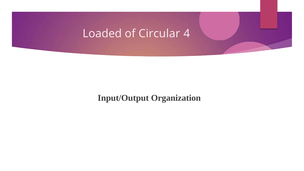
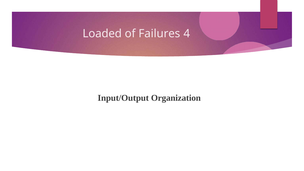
Circular: Circular -> Failures (159, 34)
